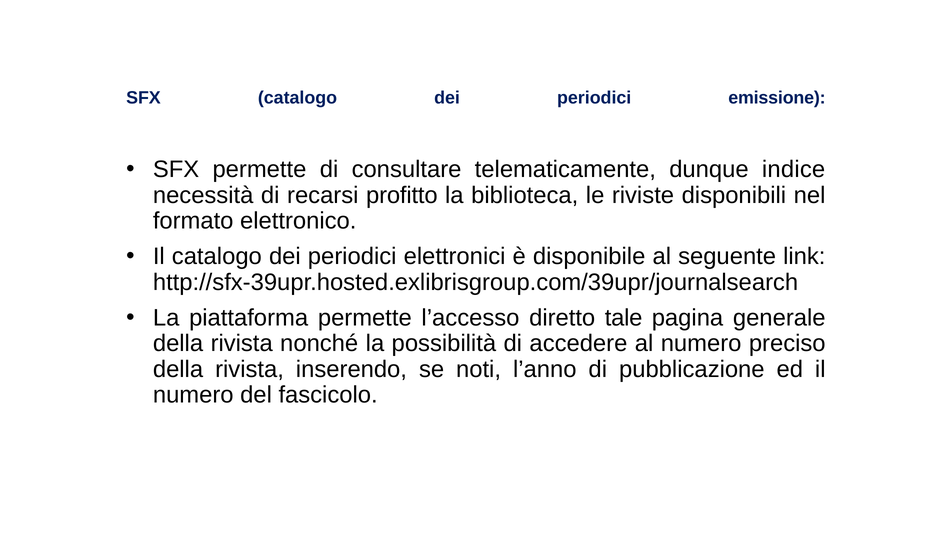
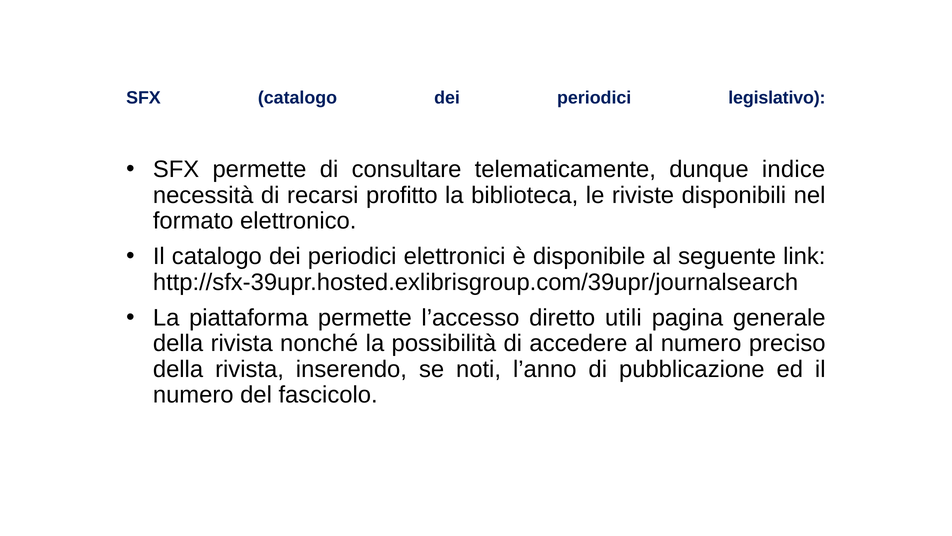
emissione: emissione -> legislativo (777, 98)
tale: tale -> utili (623, 318)
